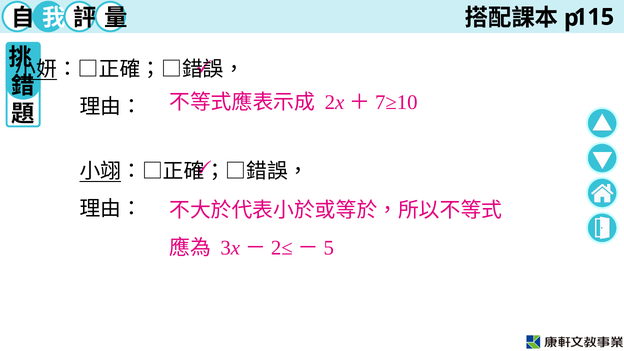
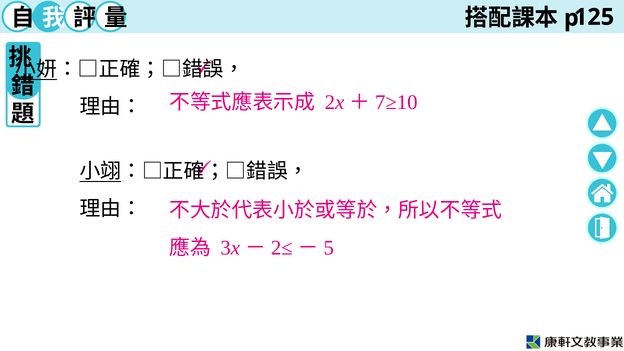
115: 115 -> 125 (594, 17)
